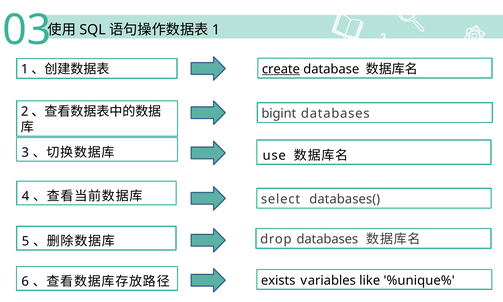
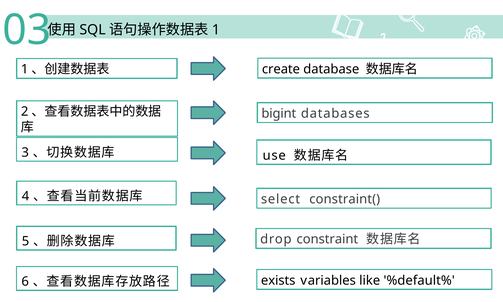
create underline: present -> none (281, 69)
databases(: databases( -> constraint( (345, 199)
drop databases: databases -> constraint (327, 239)
%unique%: %unique% -> %default% (419, 280)
